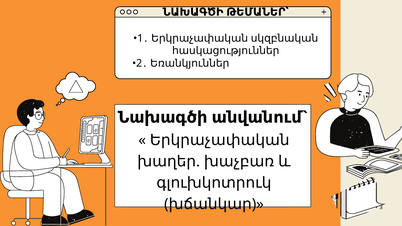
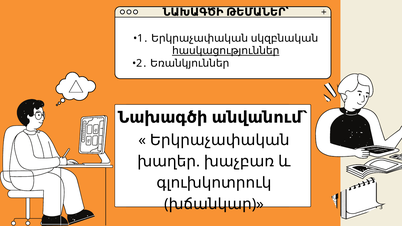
հասկացություններ underline: none -> present (226, 51)
